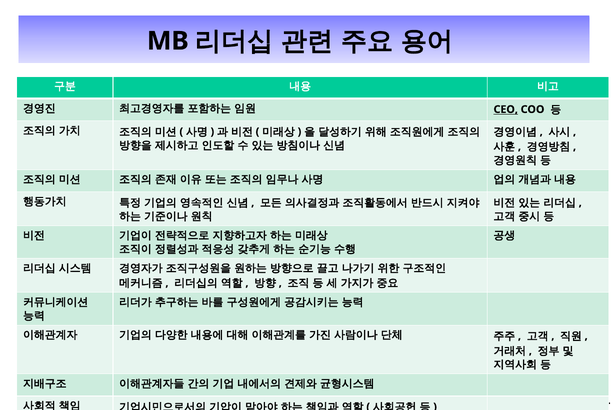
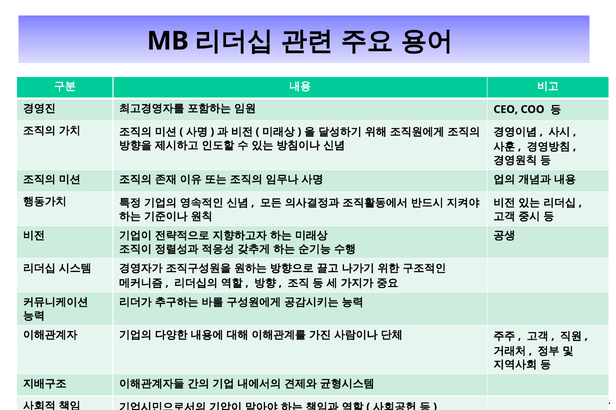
CEO underline: present -> none (506, 110)
